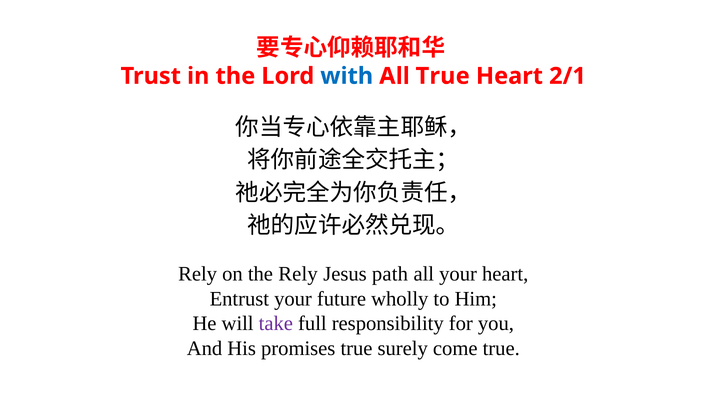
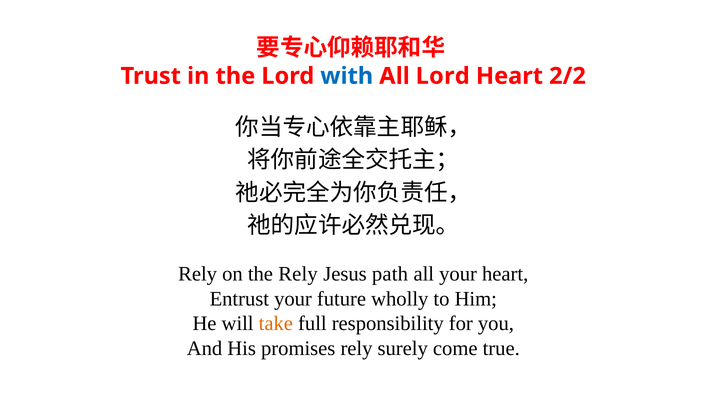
All True: True -> Lord (443, 76)
2/1: 2/1 -> 2/2 (568, 76)
take colour: purple -> orange (276, 323)
promises true: true -> rely (356, 348)
